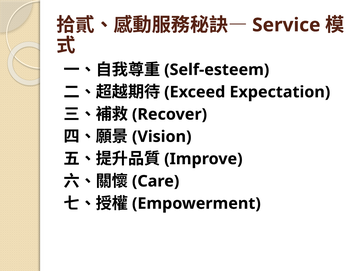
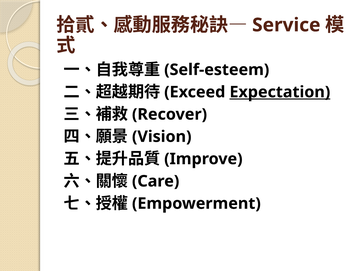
Expectation underline: none -> present (280, 92)
